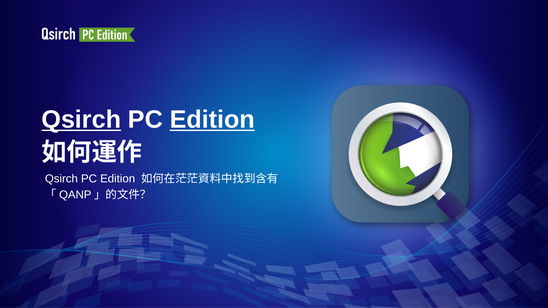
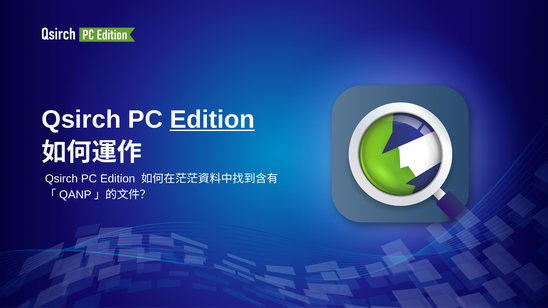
Qsirch underline: present -> none (81, 120)
